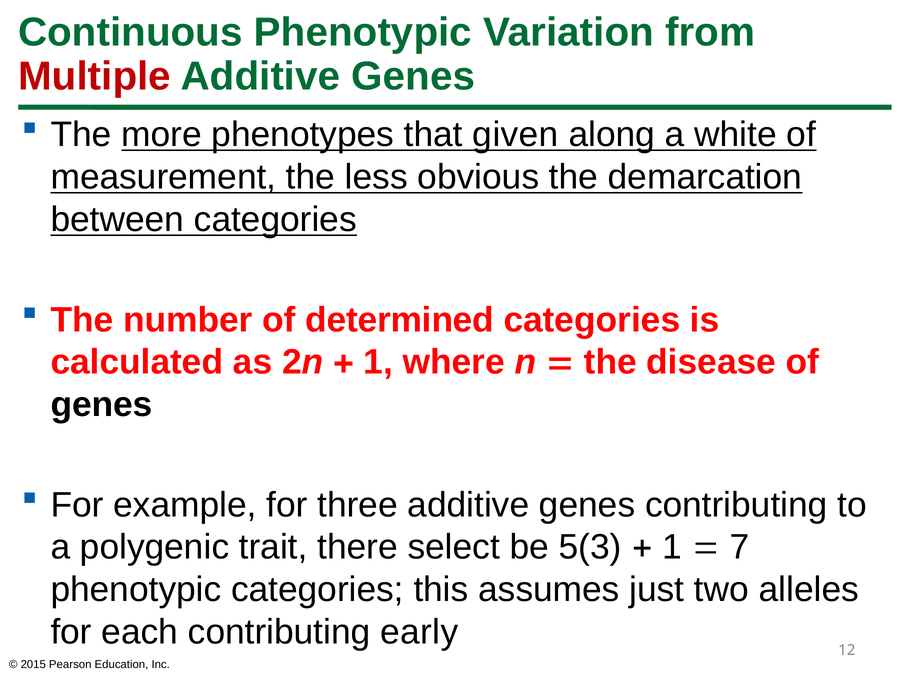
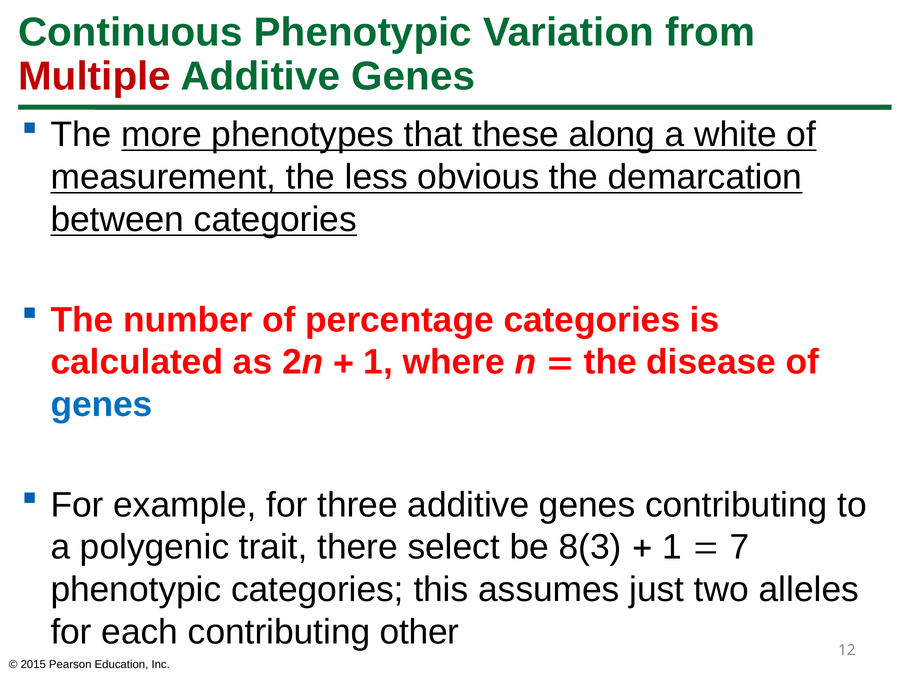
given: given -> these (516, 135)
determined: determined -> percentage (400, 320)
genes colour: black -> blue (102, 405)
5(3: 5(3 -> 8(3 (590, 548)
early: early -> other (420, 633)
